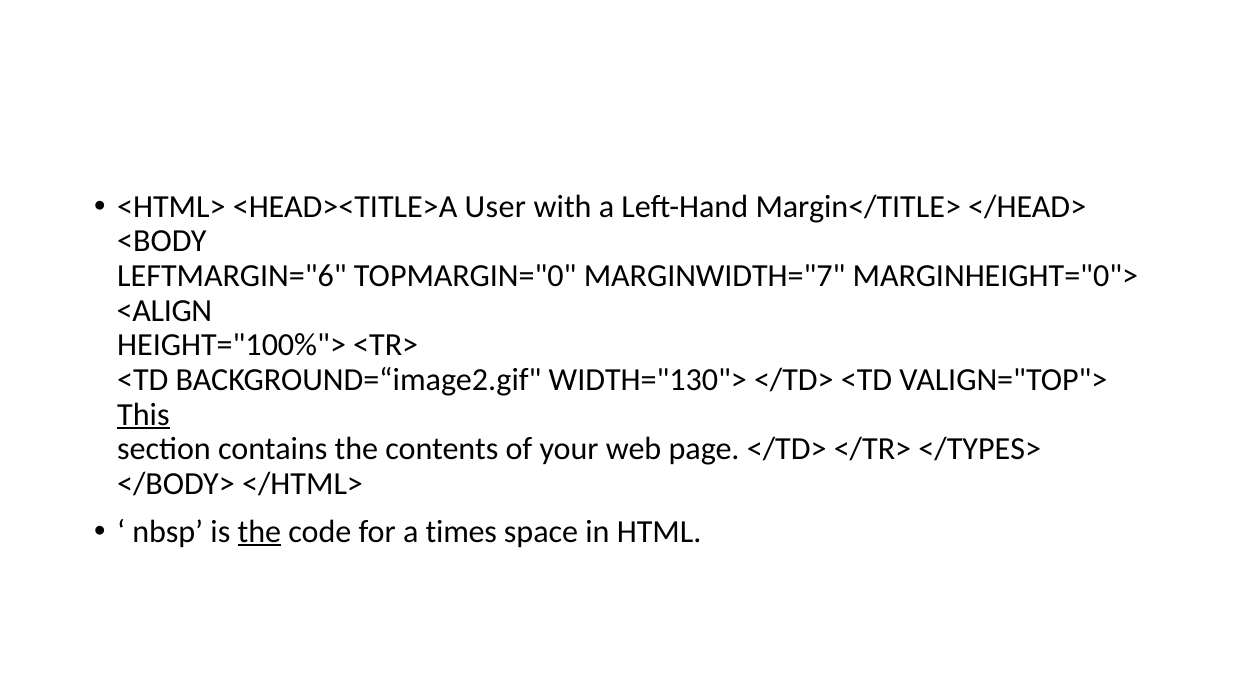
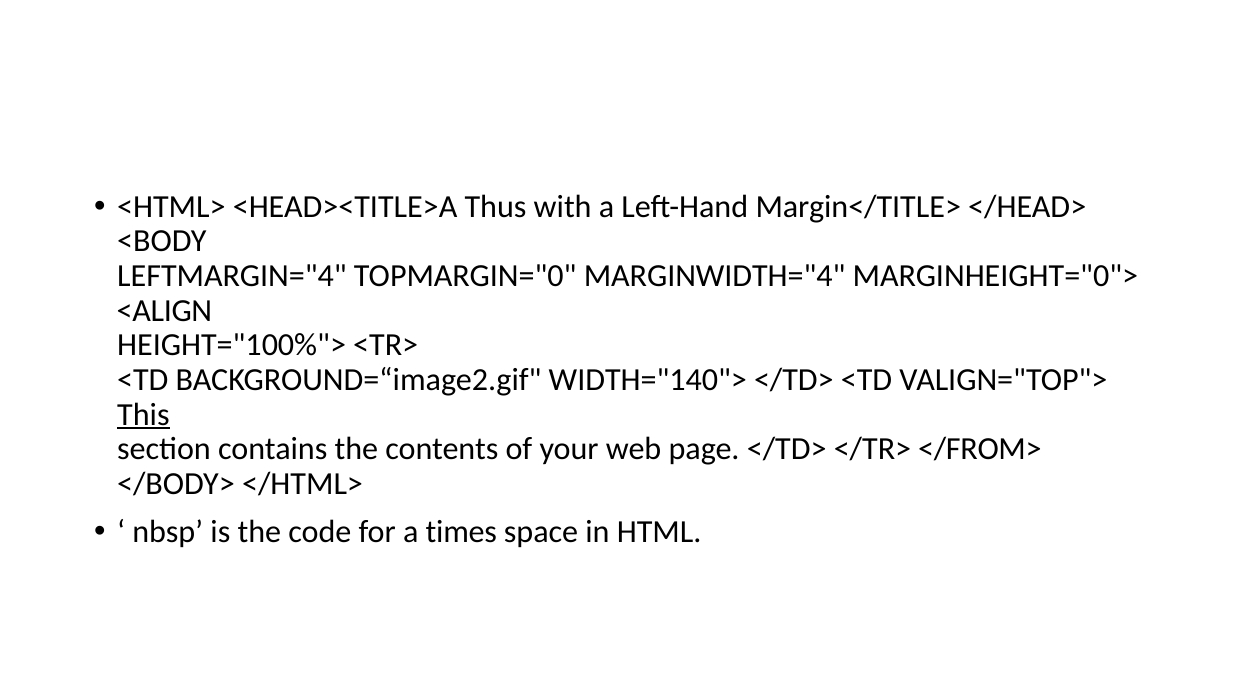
User: User -> Thus (496, 207)
LEFTMARGIN="6: LEFTMARGIN="6 -> LEFTMARGIN="4 (232, 276)
MARGINWIDTH="7: MARGINWIDTH="7 -> MARGINWIDTH="4 (715, 276)
WIDTH="130">: WIDTH="130"> -> WIDTH="140"> (648, 380)
</TYPES>: </TYPES> -> </FROM> (980, 449)
the underline: present -> none (259, 532)
